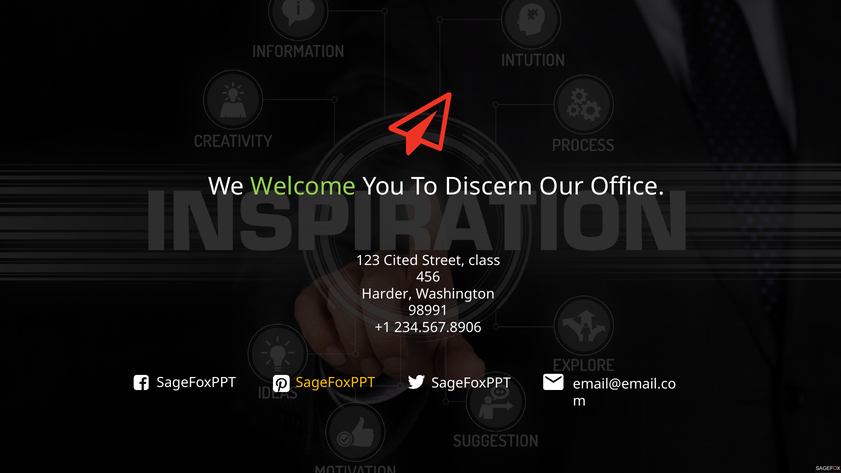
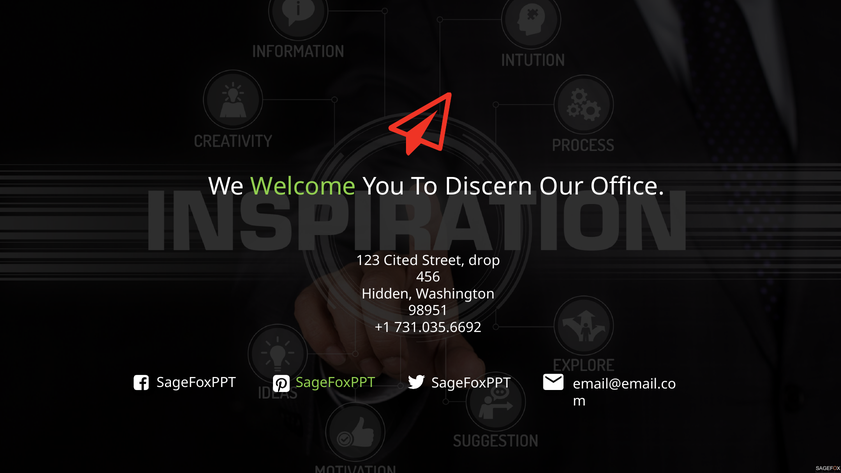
class: class -> drop (484, 260)
Harder: Harder -> Hidden (387, 294)
98991: 98991 -> 98951 (428, 311)
234.567.8906: 234.567.8906 -> 731.035.6692 (438, 328)
SageFoxPPT colour: yellow -> light green (335, 383)
